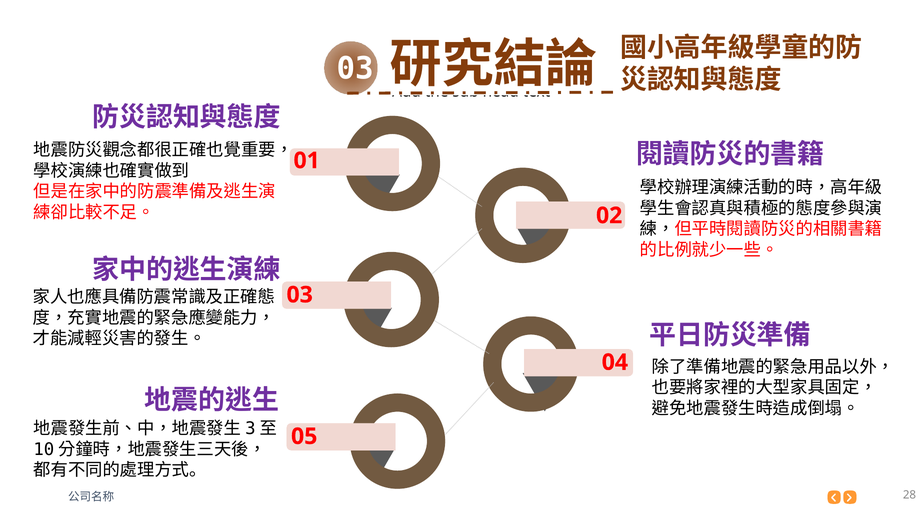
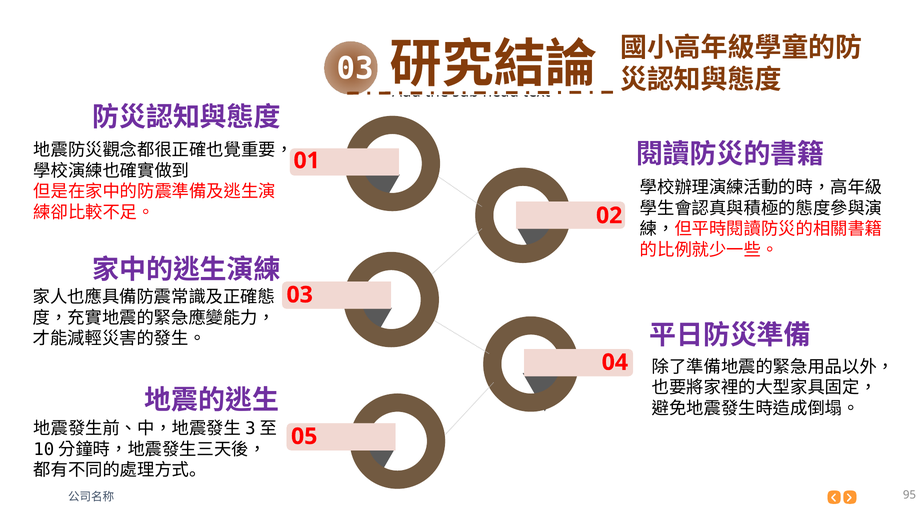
28: 28 -> 95 (909, 495)
